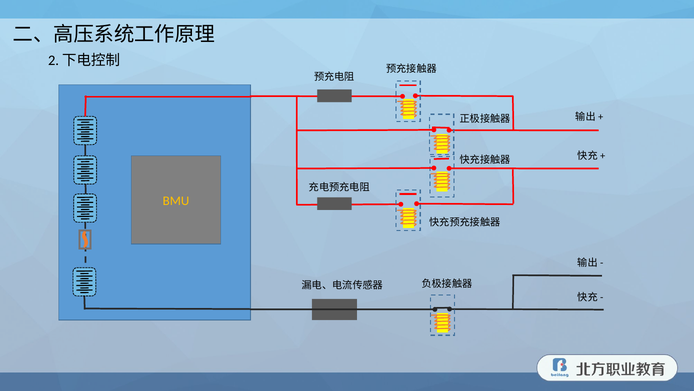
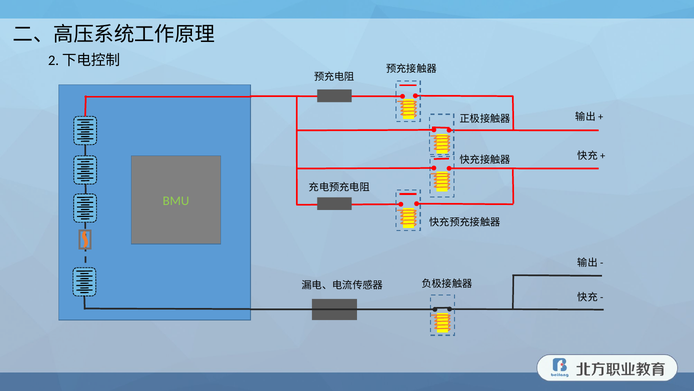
BMU colour: yellow -> light green (176, 201)
